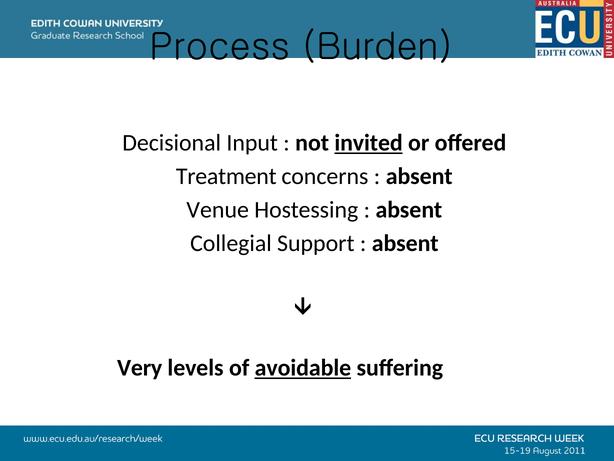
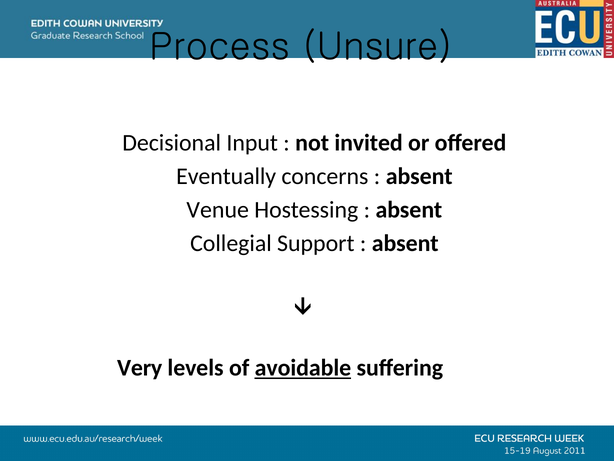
Burden: Burden -> Unsure (378, 47)
invited underline: present -> none (369, 143)
Treatment: Treatment -> Eventually (226, 176)
